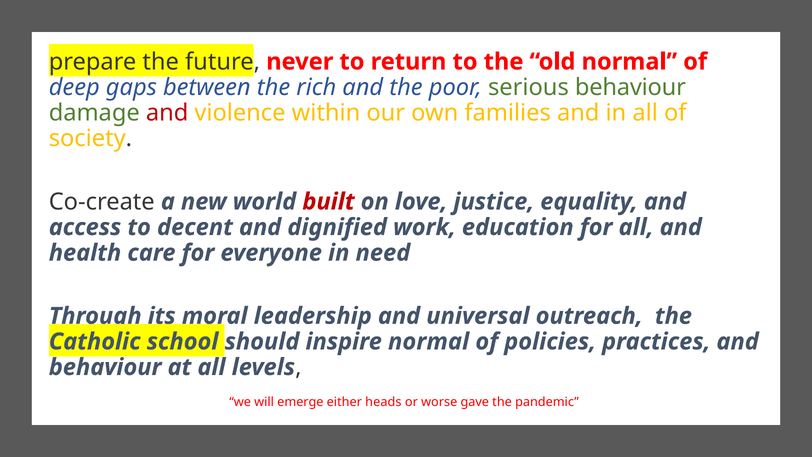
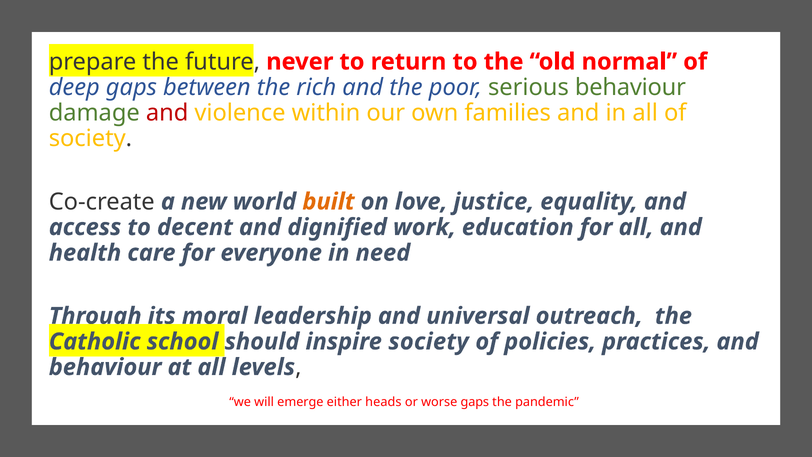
built colour: red -> orange (328, 202)
inspire normal: normal -> society (429, 341)
worse gave: gave -> gaps (475, 402)
